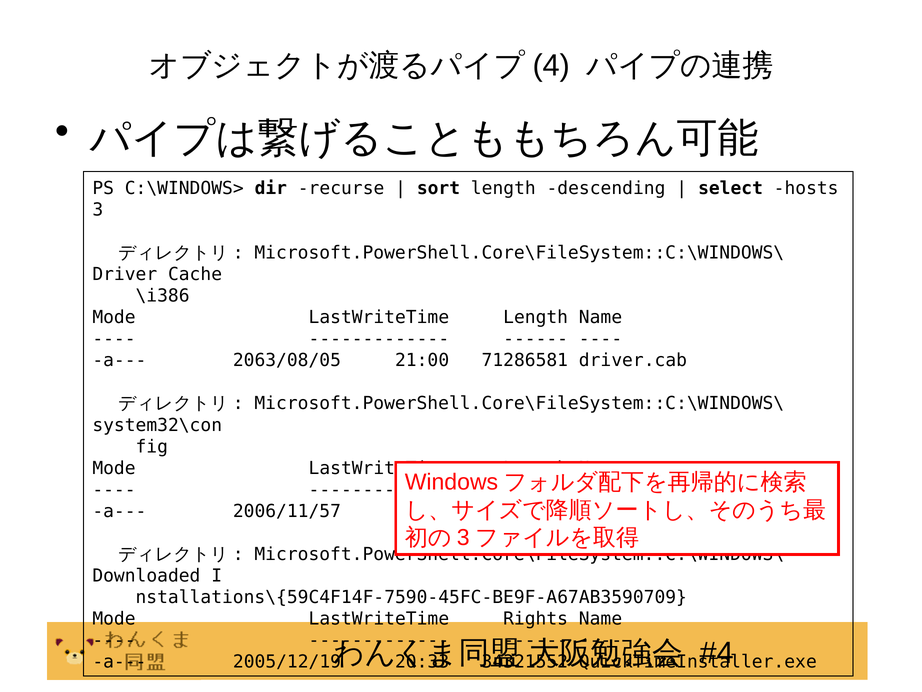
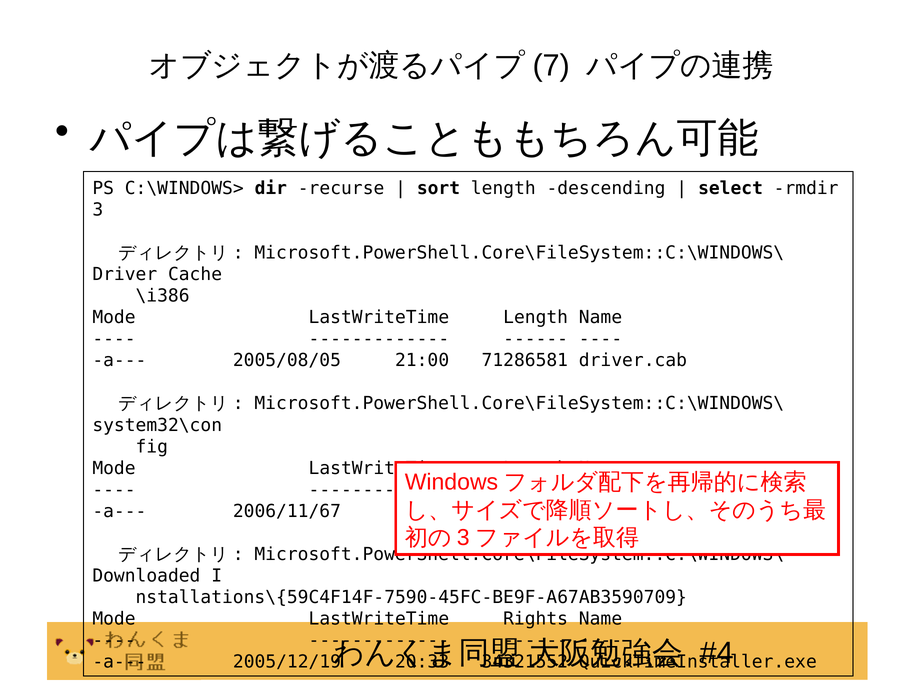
4: 4 -> 7 (551, 65)
hosts: hosts -> rmdir (806, 188)
2063/08/05: 2063/08/05 -> 2005/08/05 (287, 360)
2006/11/57: 2006/11/57 -> 2006/11/67 (287, 511)
